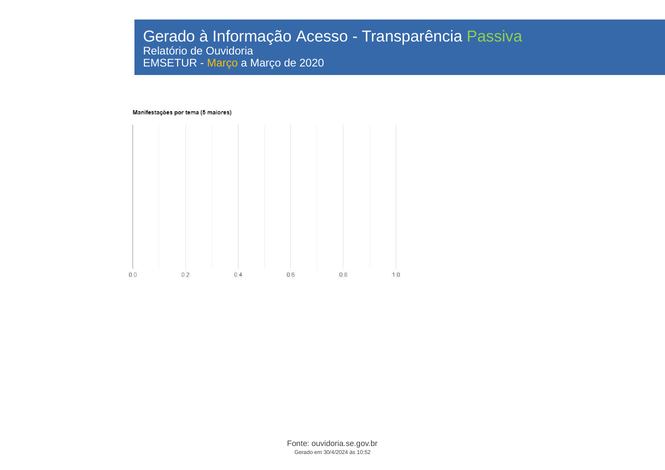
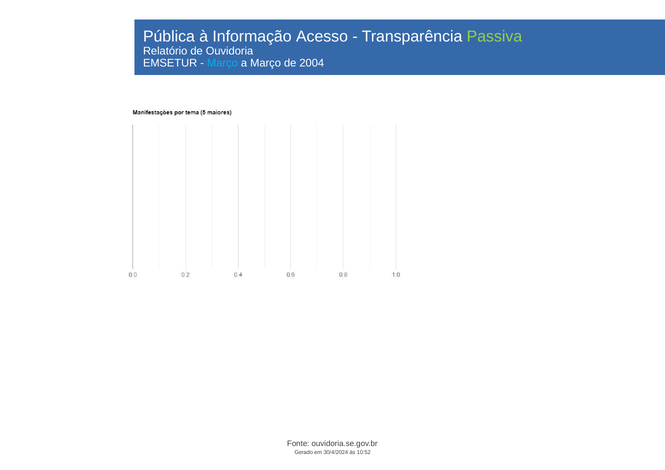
Gerado: Gerado -> Pública (169, 37)
Março colour: yellow -> light blue (222, 63)
2020: 2020 -> 2004 (312, 63)
